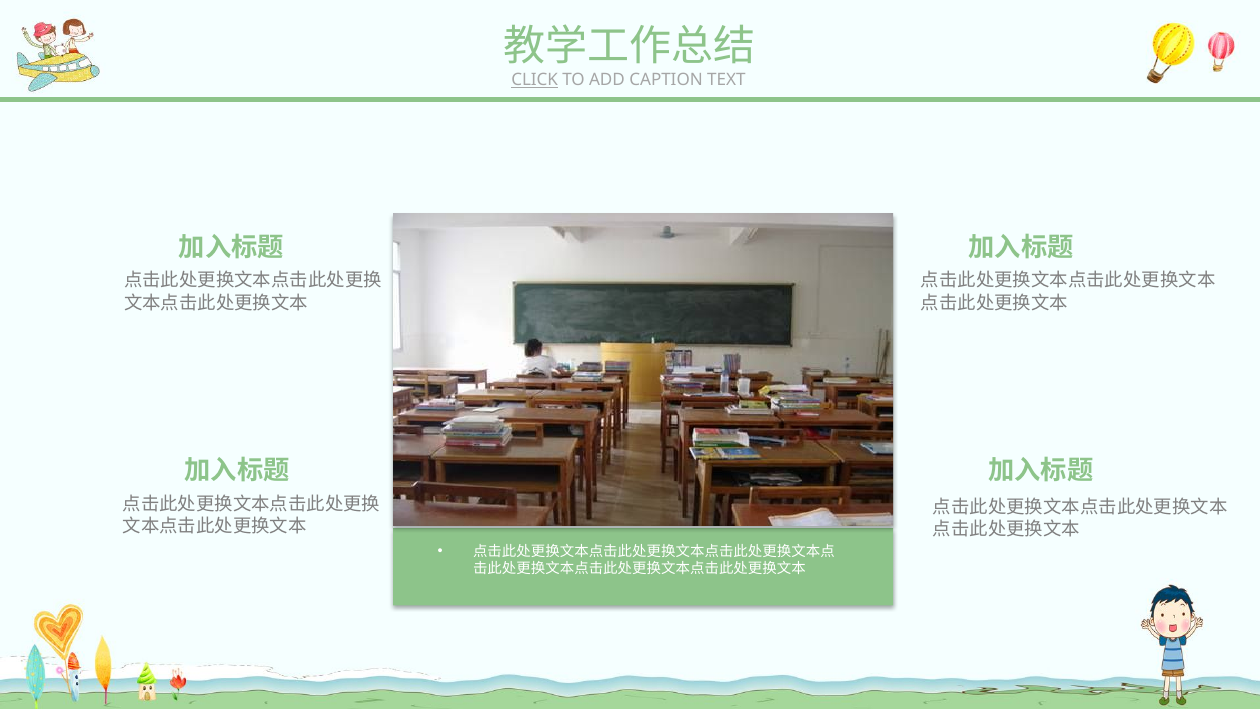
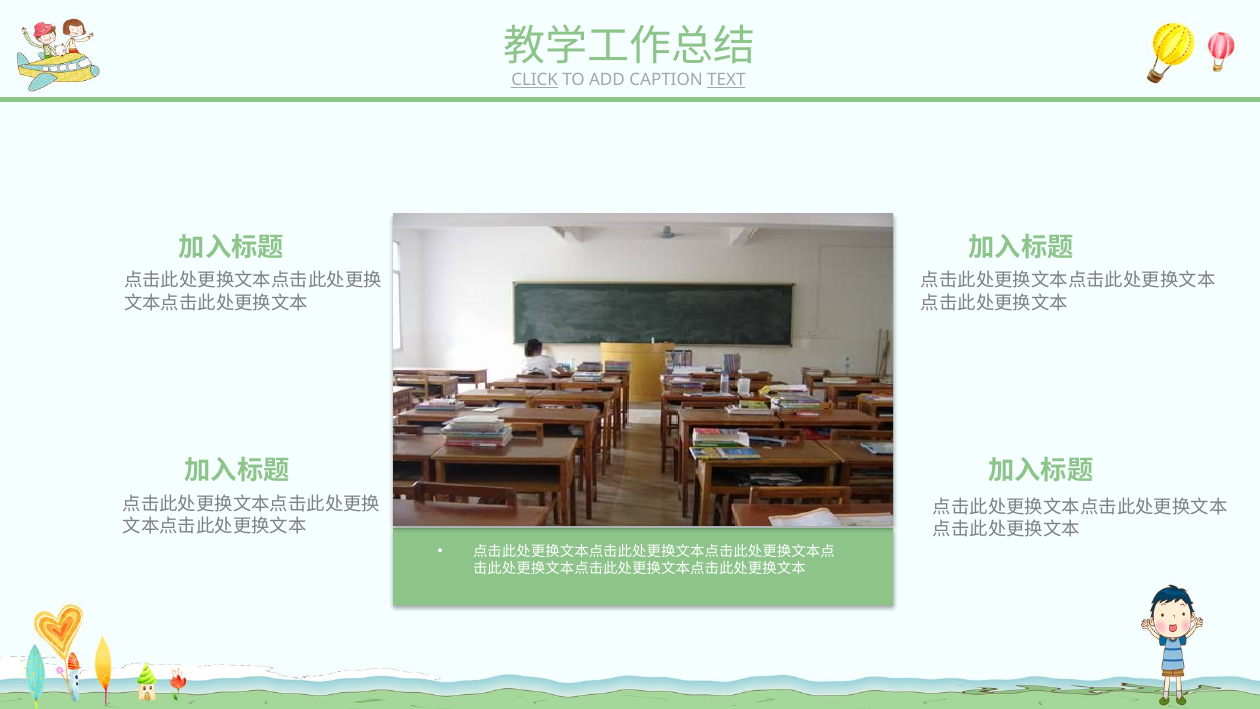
TEXT underline: none -> present (726, 80)
